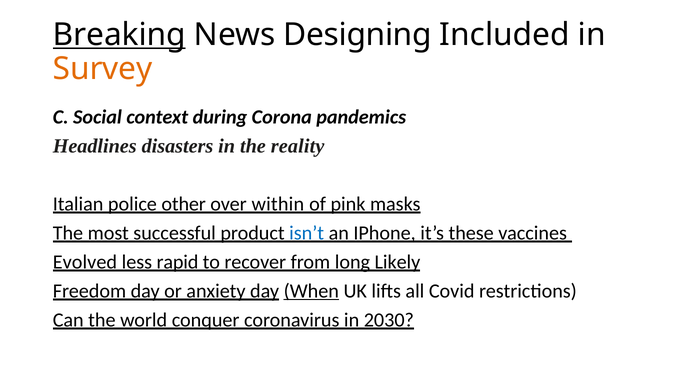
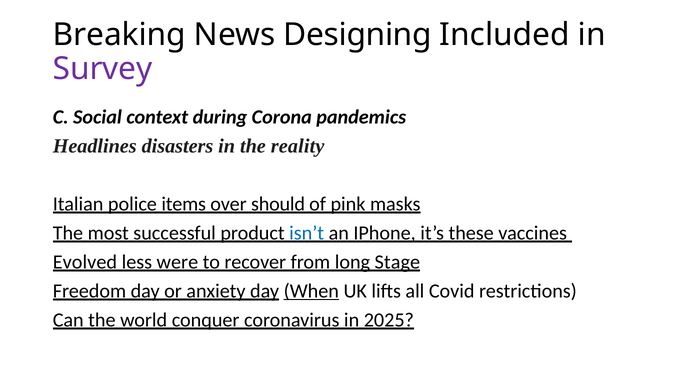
Breaking underline: present -> none (119, 35)
Survey colour: orange -> purple (103, 69)
other: other -> items (184, 204)
within: within -> should (278, 204)
rapid: rapid -> were (177, 262)
Likely: Likely -> Stage (397, 262)
2030: 2030 -> 2025 (389, 320)
